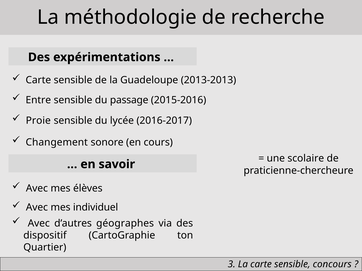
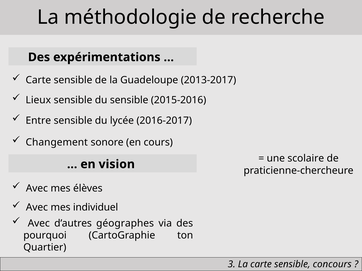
2013-2013: 2013-2013 -> 2013-2017 (208, 80)
Entre: Entre -> Lieux (38, 100)
du passage: passage -> sensible (129, 100)
Proie: Proie -> Entre (38, 121)
savoir: savoir -> vision (117, 164)
dispositif: dispositif -> pourquoi (45, 236)
